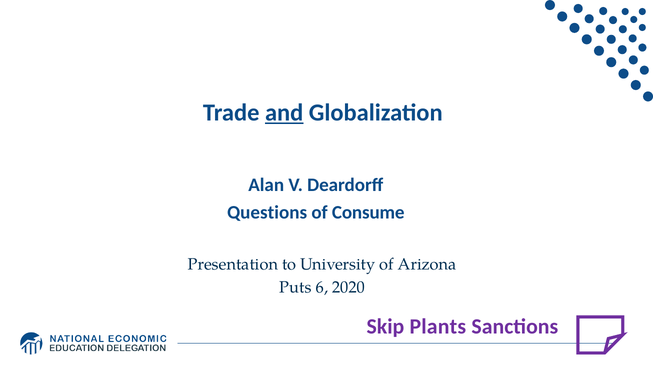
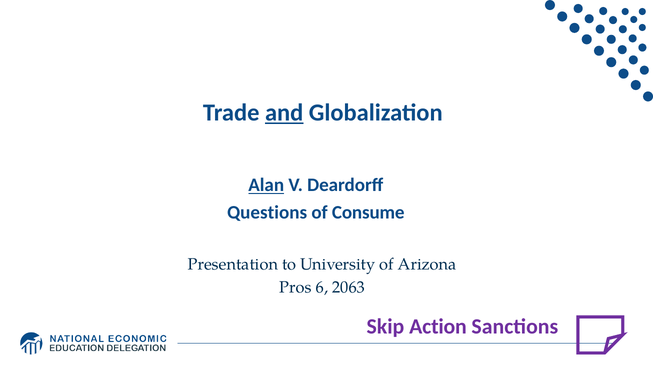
Alan underline: none -> present (266, 185)
Puts: Puts -> Pros (296, 287)
2020: 2020 -> 2063 (349, 287)
Plants: Plants -> Action (438, 327)
